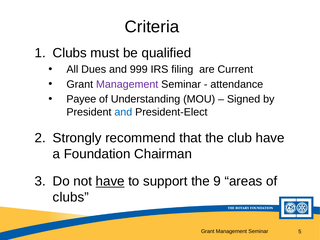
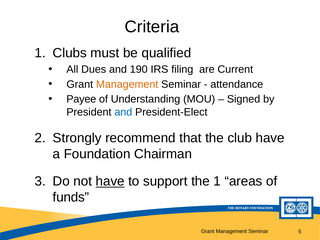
999: 999 -> 190 (139, 69)
Management colour: purple -> orange (127, 84)
the 9: 9 -> 1 (217, 181)
clubs: clubs -> funds (71, 197)
